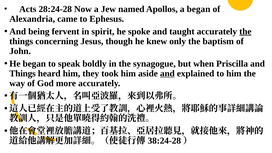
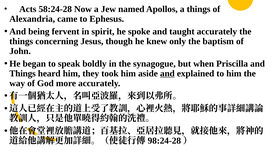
28:24-28: 28:24-28 -> 58:24-28 (55, 9)
a began: began -> things (199, 9)
the underline: present -> none (245, 31)
38:24-28: 38:24-28 -> 98:24-28 (164, 141)
